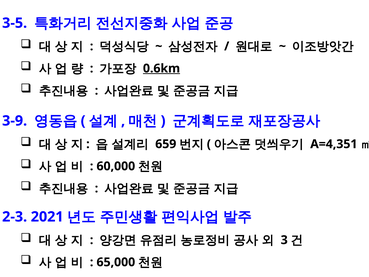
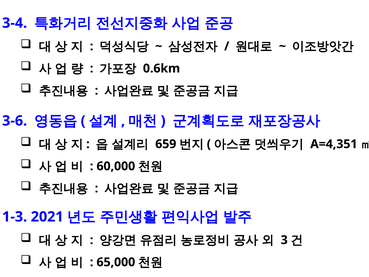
3-5: 3-5 -> 3-4 (15, 23)
0.6km underline: present -> none (162, 68)
3-9: 3-9 -> 3-6 (15, 121)
2-3: 2-3 -> 1-3 (15, 217)
